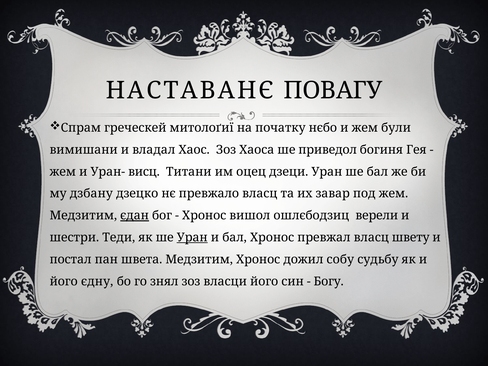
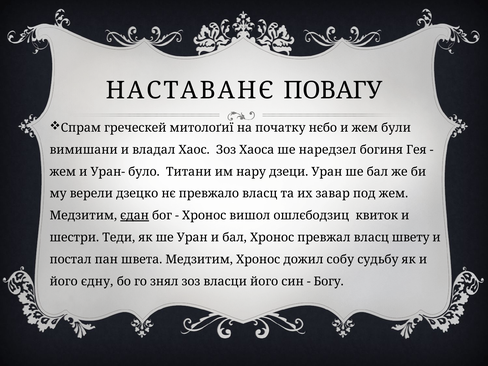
приведол: приведол -> наредзел (328, 150)
висц: висц -> було (144, 172)
оцец: оцец -> нару (251, 172)
дзбану: дзбану -> верели (91, 194)
верели: верели -> квиток (377, 216)
Уран underline: present -> none (192, 238)
